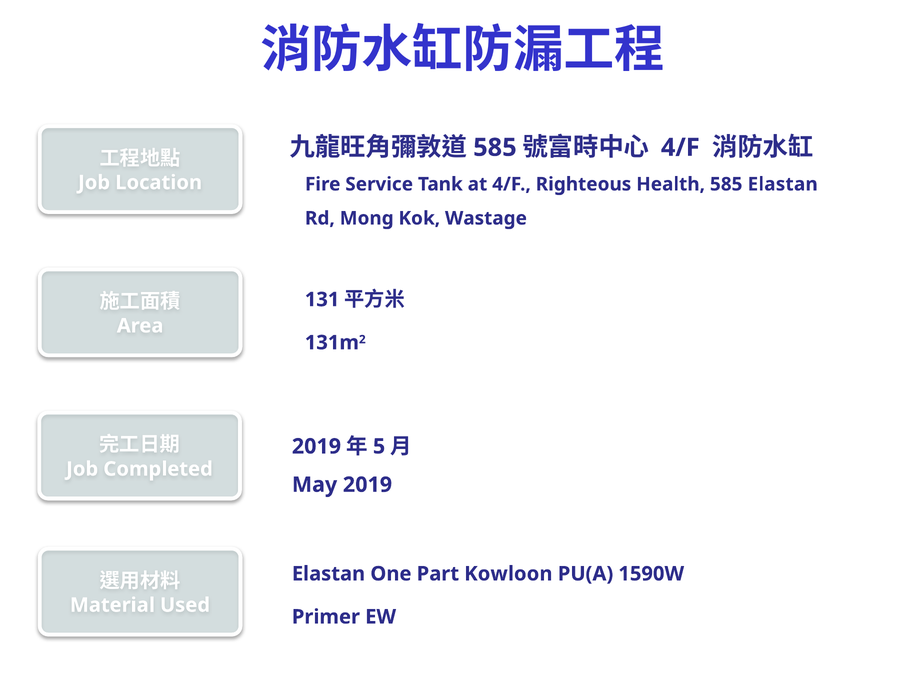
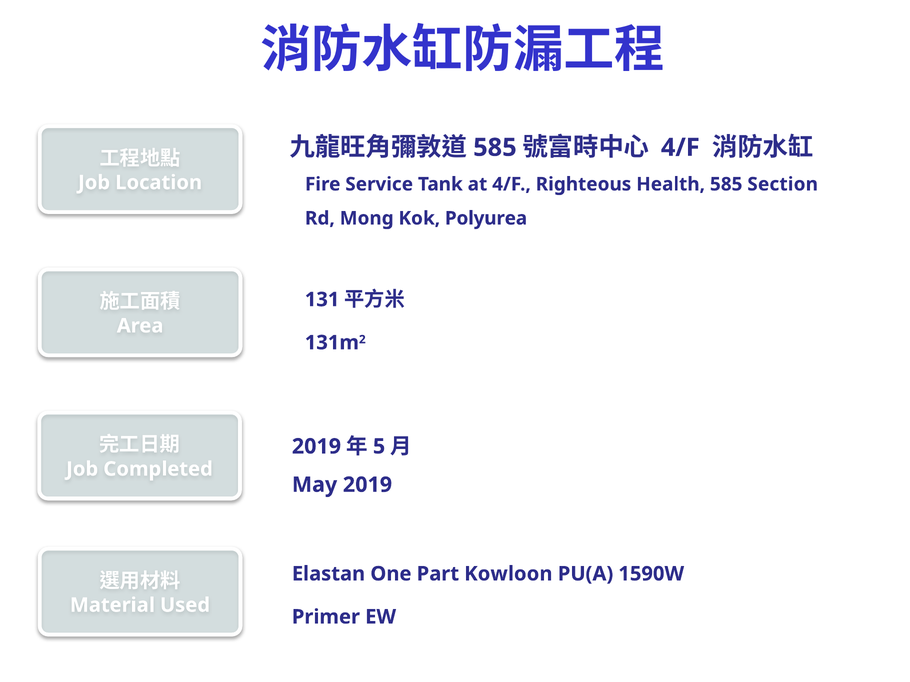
585 Elastan: Elastan -> Section (783, 184)
Wastage: Wastage -> Polyurea (486, 218)
